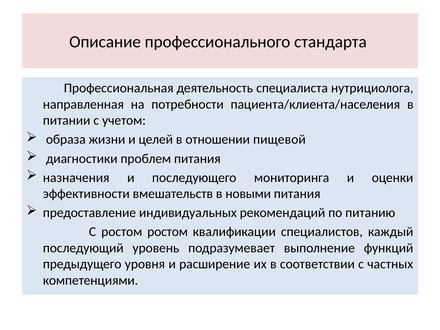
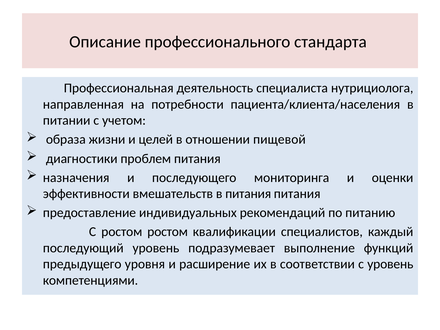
в новыми: новыми -> питания (248, 194)
с частных: частных -> уровень (390, 264)
